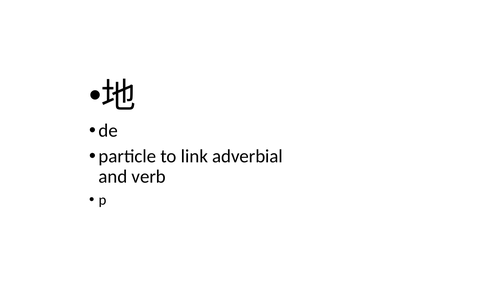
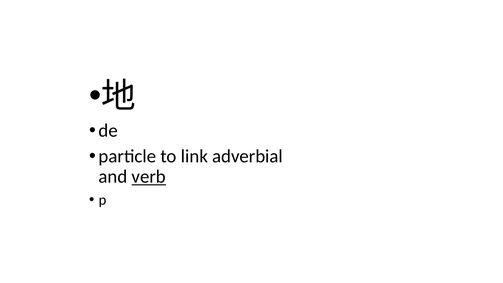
verb underline: none -> present (149, 177)
